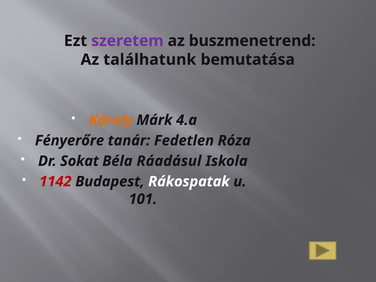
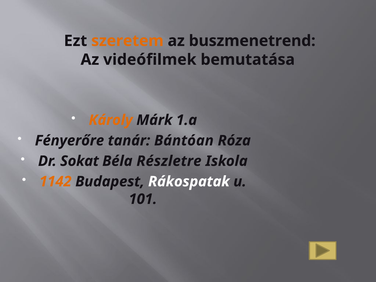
szeretem colour: purple -> orange (127, 41)
találhatunk: találhatunk -> videófilmek (150, 60)
4.a: 4.a -> 1.a (187, 120)
Fedetlen: Fedetlen -> Bántóan (184, 141)
Ráadásul: Ráadásul -> Részletre (169, 161)
1142 colour: red -> orange (55, 182)
